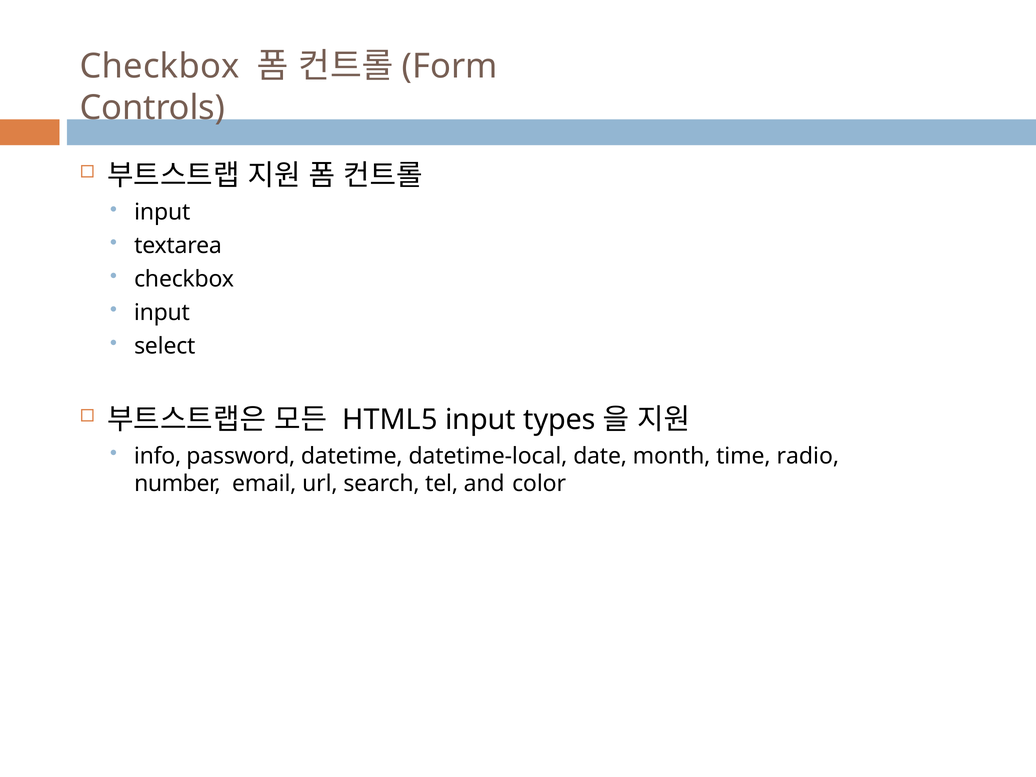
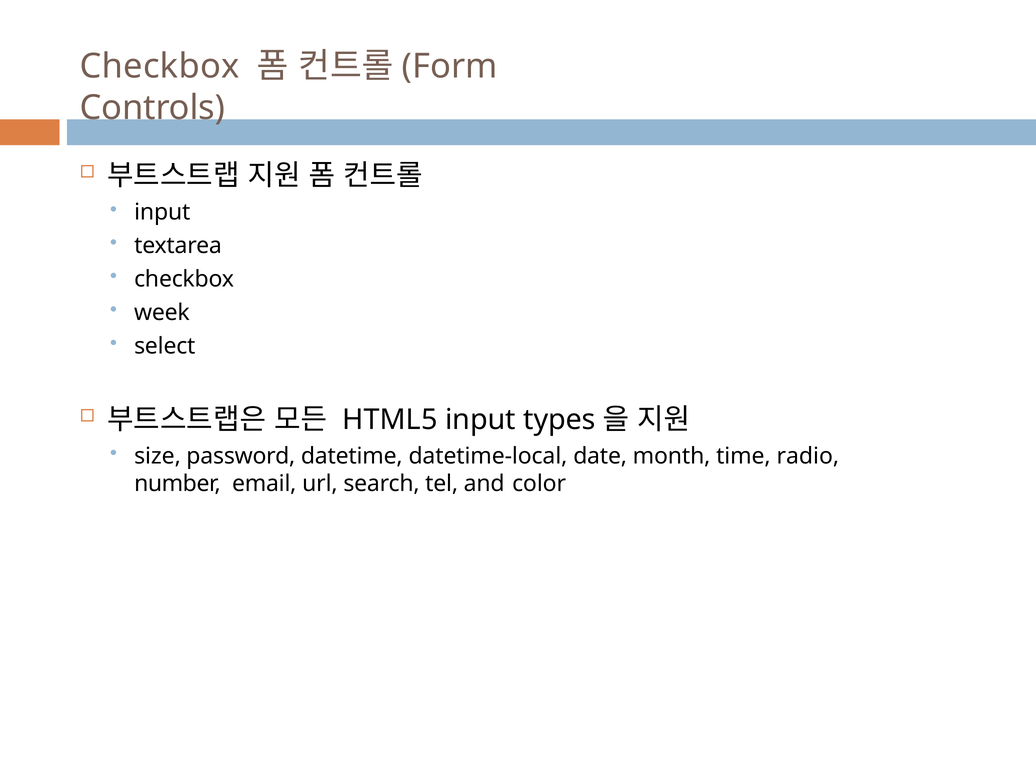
input: input -> week (162, 312)
info: info -> size (157, 456)
